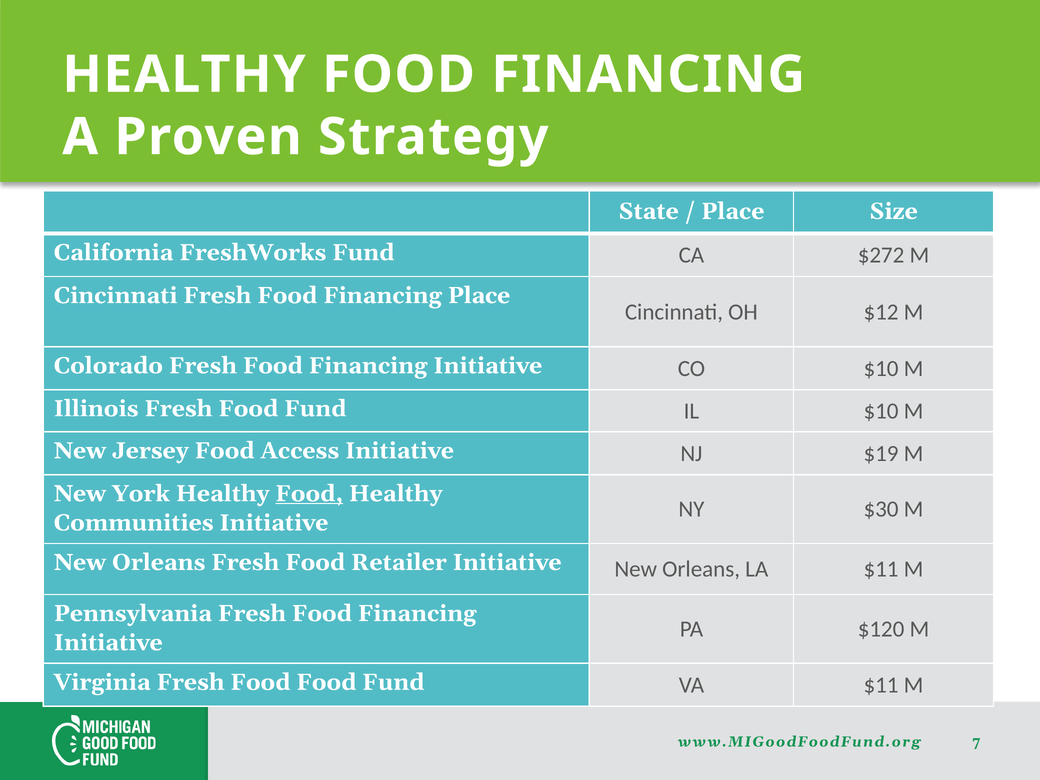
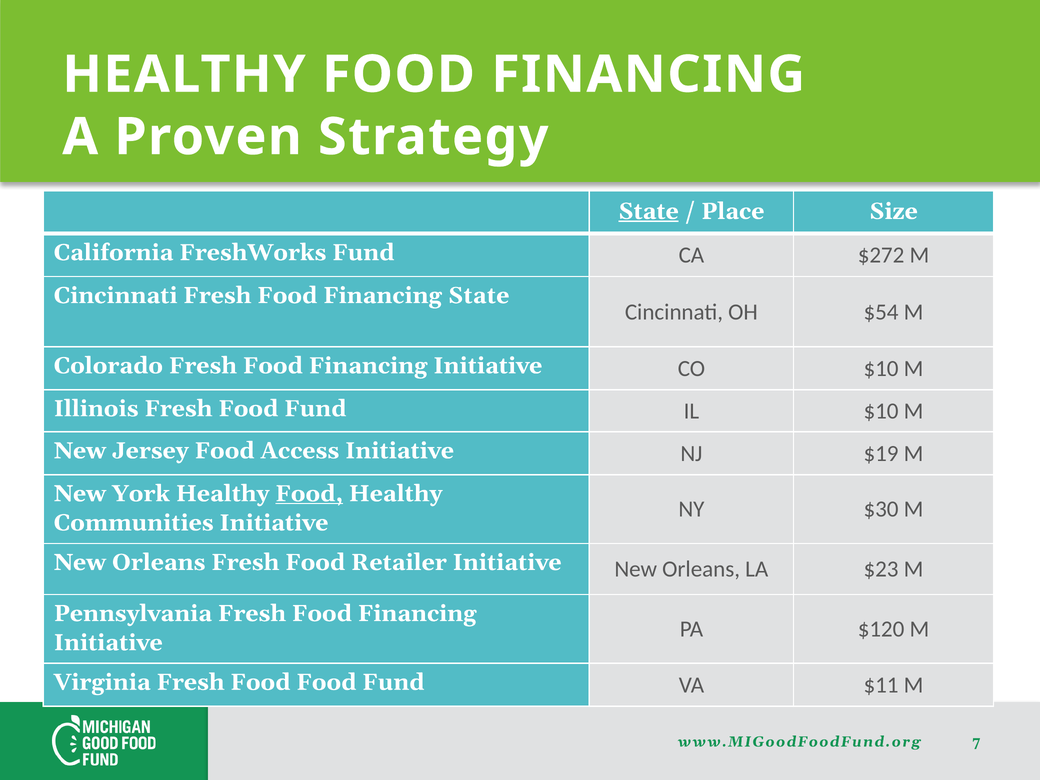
State underline: none -> present (649, 211)
Financing Place: Place -> State (479, 295)
$12: $12 -> $54 (881, 312)
LA $11: $11 -> $23 (881, 569)
